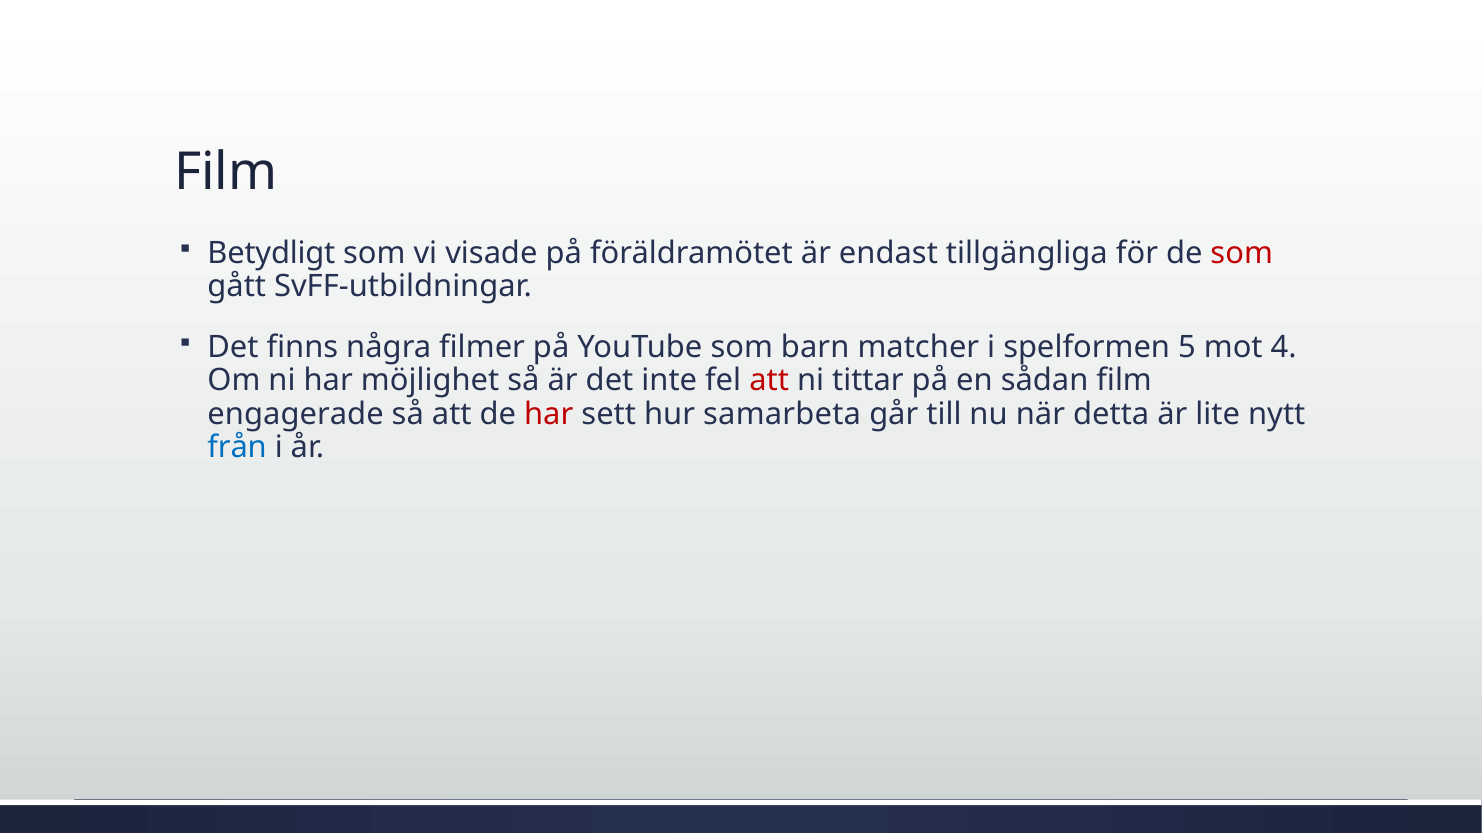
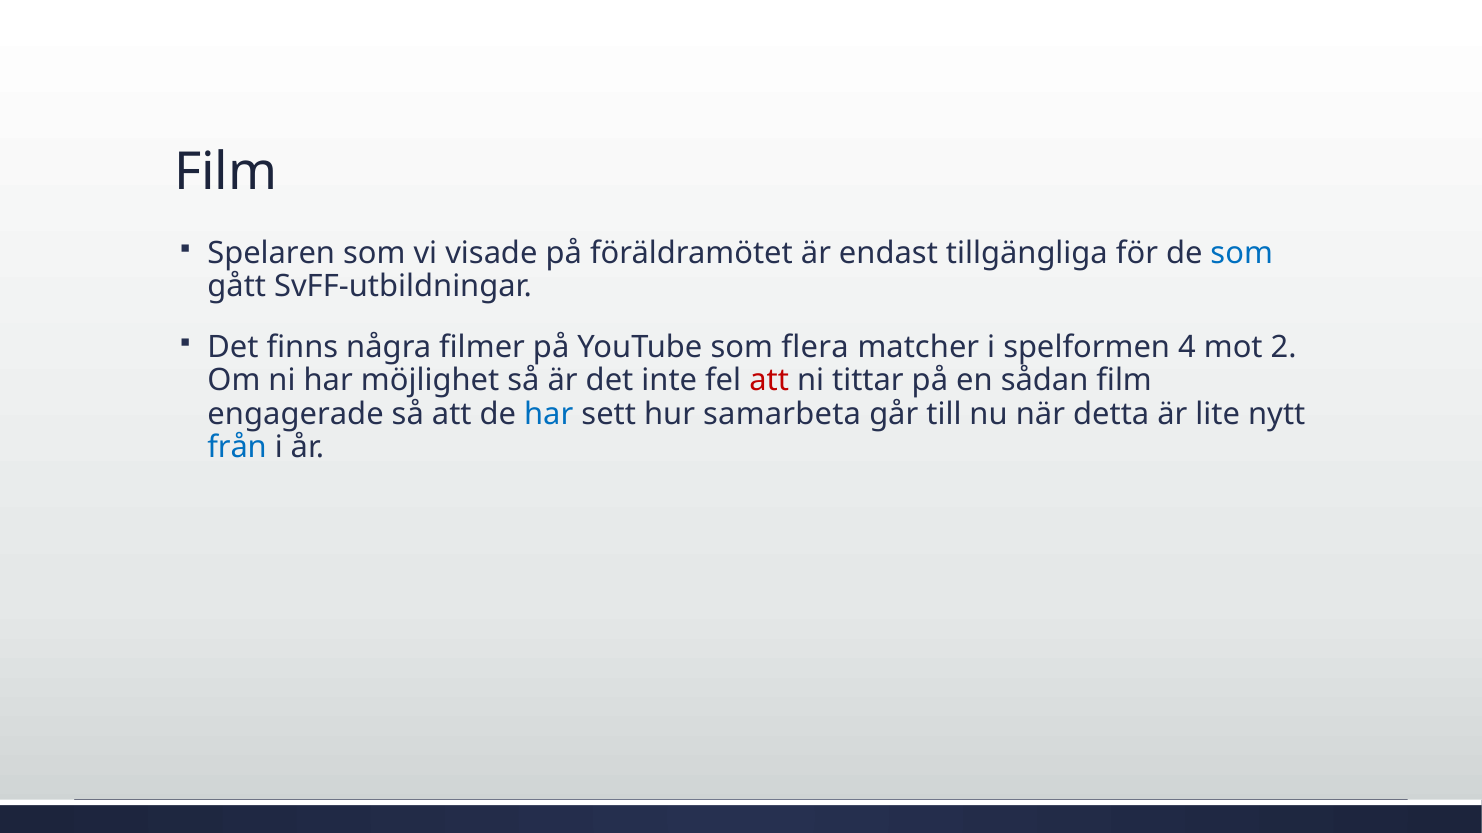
Betydligt: Betydligt -> Spelaren (271, 253)
som colour: red -> blue (1242, 253)
barn: barn -> flera (815, 348)
5: 5 -> 4 (1187, 348)
4: 4 -> 2 (1284, 348)
har colour: red -> blue (549, 414)
